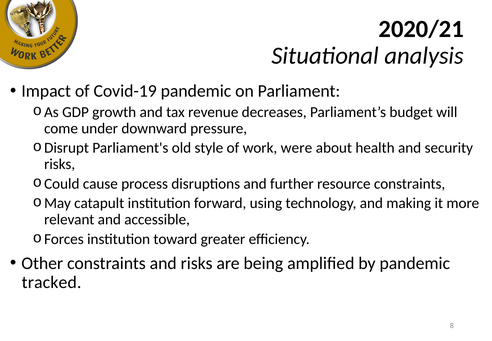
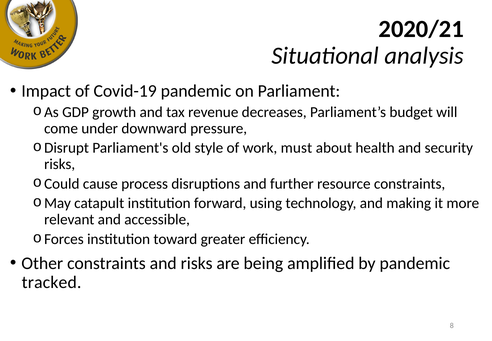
were: were -> must (296, 148)
